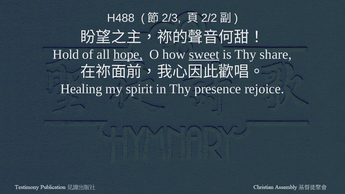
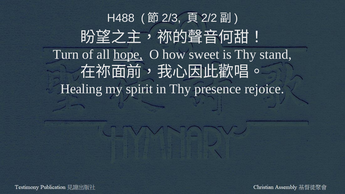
Hold: Hold -> Turn (66, 54)
sweet underline: present -> none (204, 54)
share: share -> stand (276, 54)
